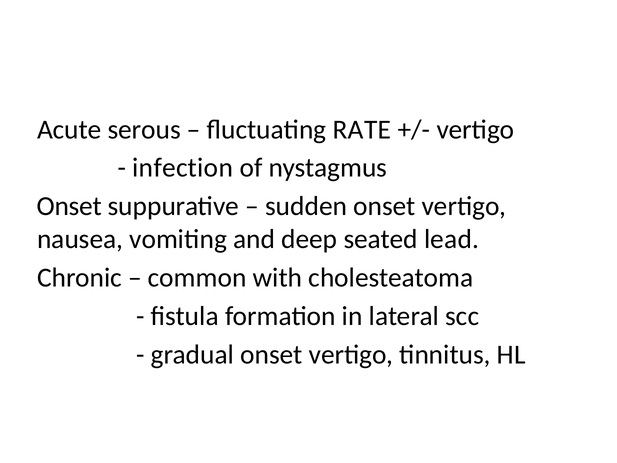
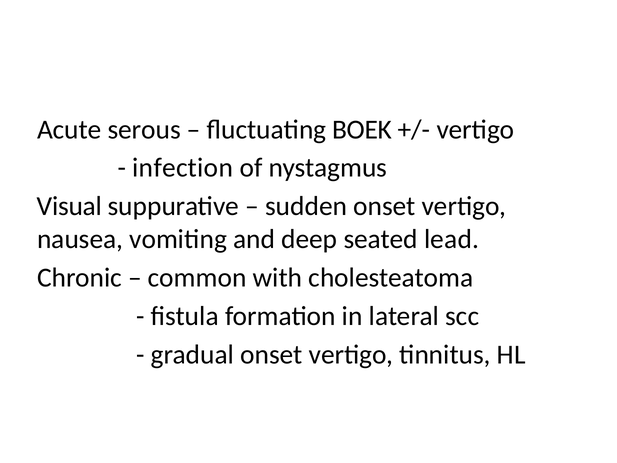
RATE: RATE -> BOEK (362, 129)
Onset: Onset -> Visual (69, 206)
